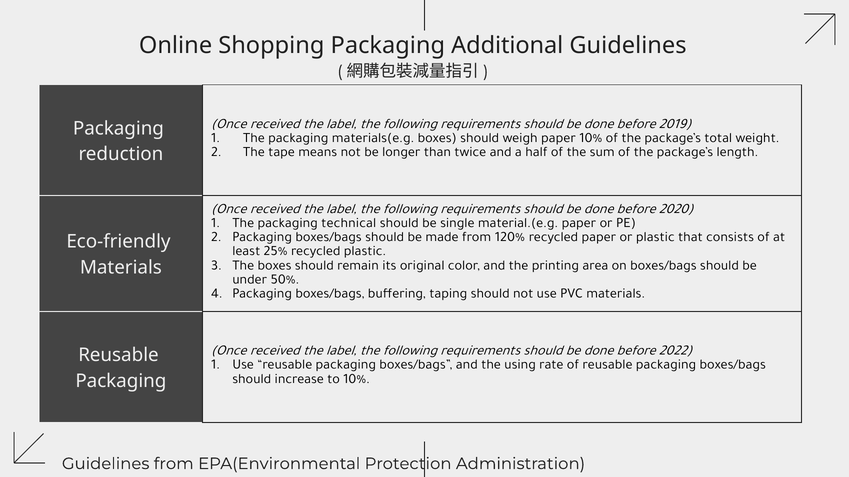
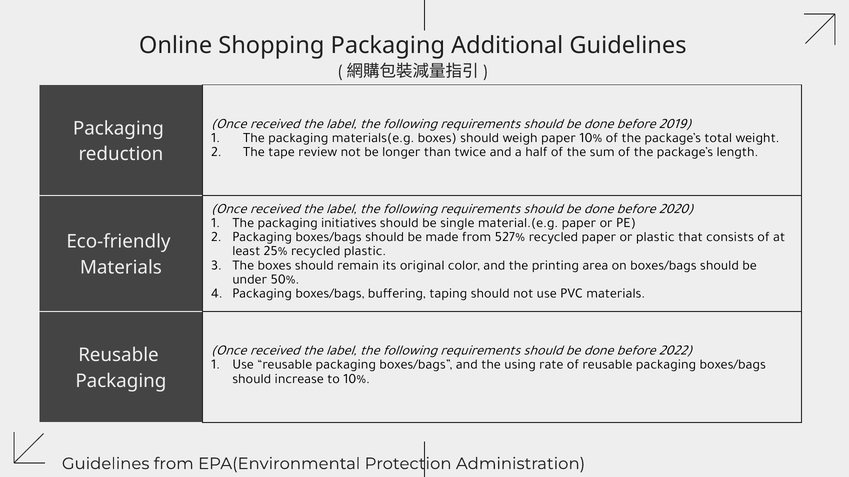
means: means -> review (318, 152)
technical: technical -> initiatives (349, 223)
120%: 120% -> 527% (510, 237)
